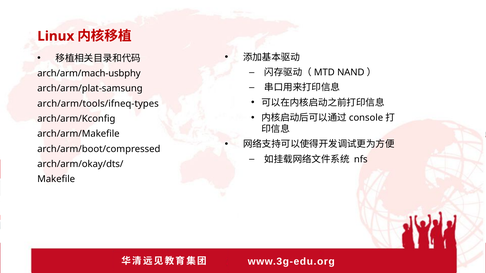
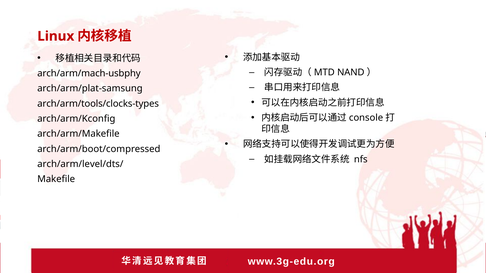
arch/arm/tools/ifneq-types: arch/arm/tools/ifneq-types -> arch/arm/tools/clocks-types (98, 104)
arch/arm/okay/dts/: arch/arm/okay/dts/ -> arch/arm/level/dts/ (80, 164)
